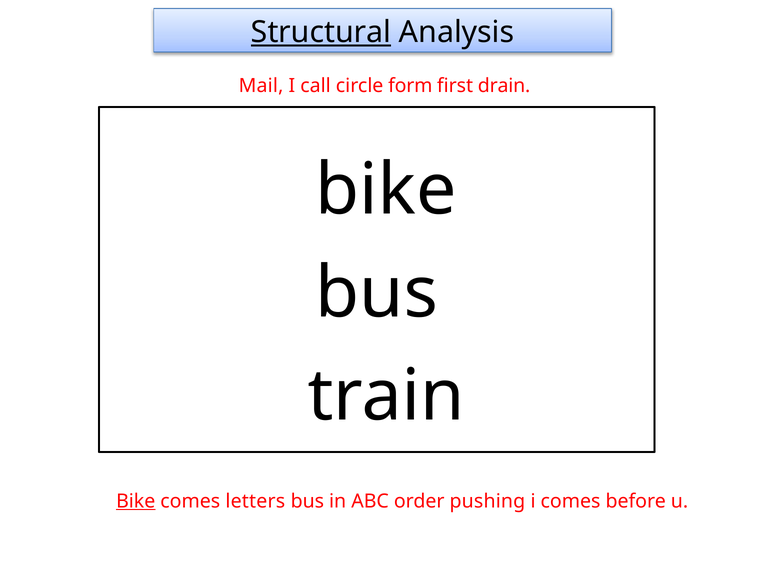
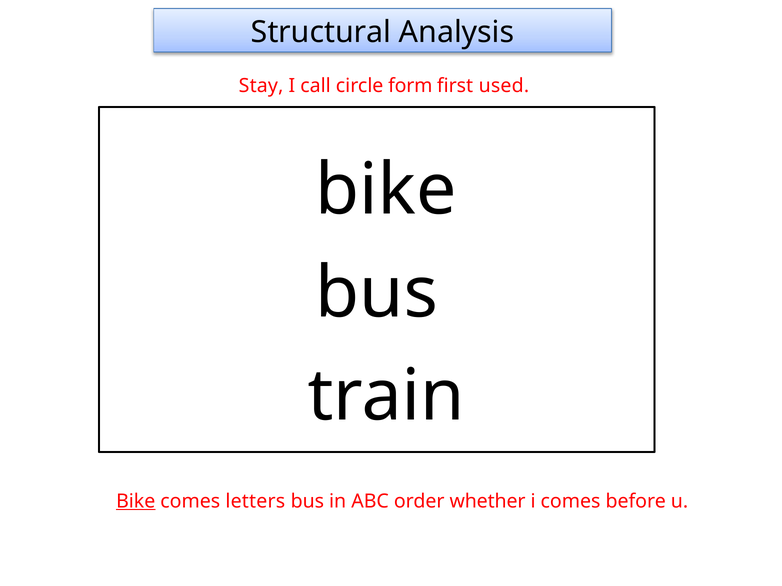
Structural underline: present -> none (321, 32)
Mail: Mail -> Stay (261, 86)
drain: drain -> used (504, 86)
pushing: pushing -> whether (488, 502)
